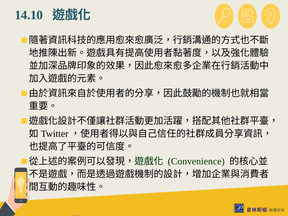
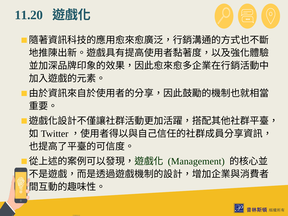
14.10: 14.10 -> 11.20 (29, 15)
Convenience: Convenience -> Management (196, 161)
